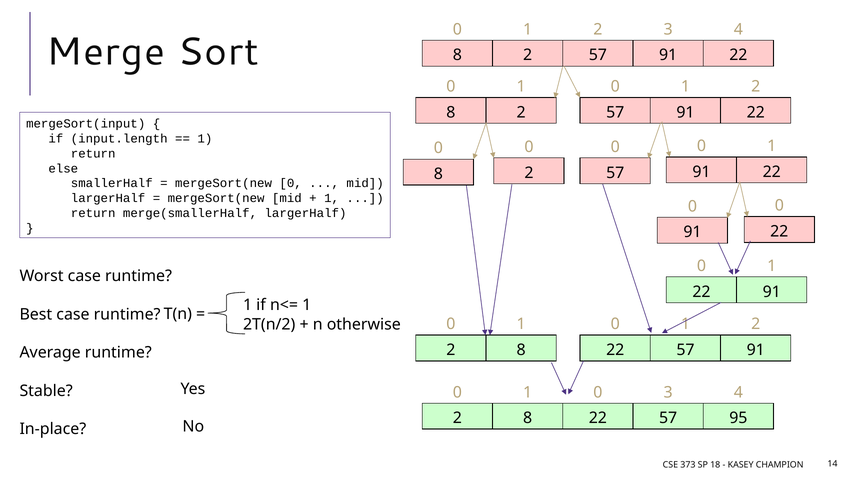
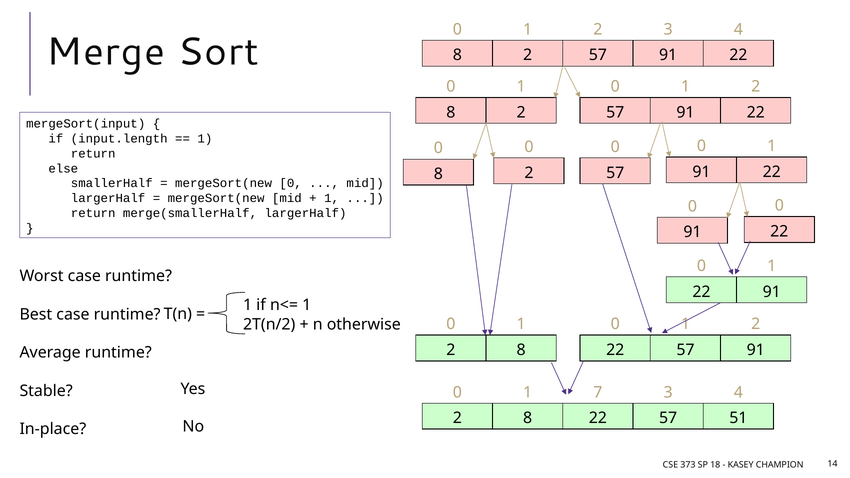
1 0: 0 -> 7 (598, 392)
95: 95 -> 51 (738, 418)
